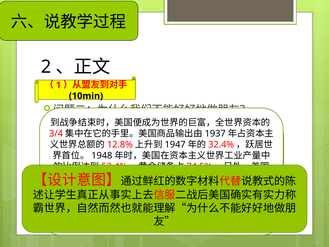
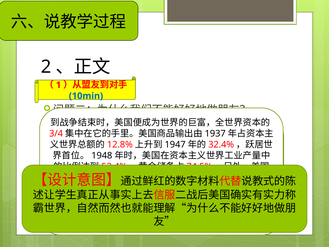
10min colour: black -> blue (86, 96)
